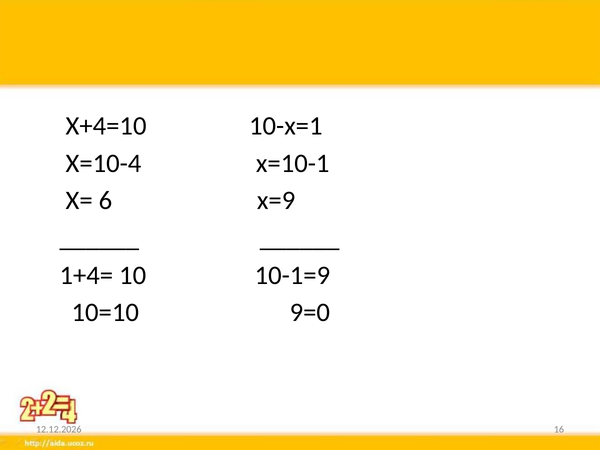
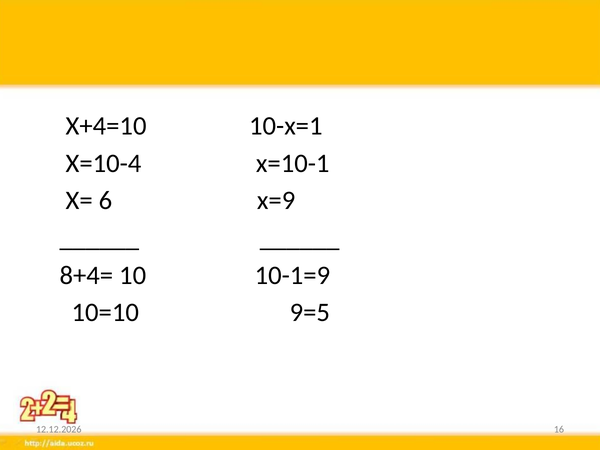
1+4=: 1+4= -> 8+4= (86, 275)
9=0: 9=0 -> 9=5 (310, 313)
